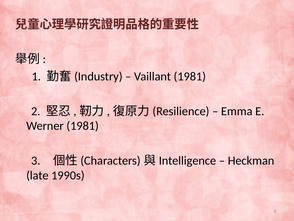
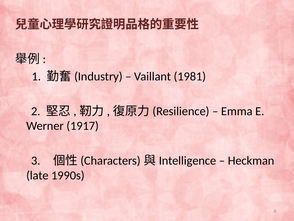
Werner 1981: 1981 -> 1917 (83, 126)
